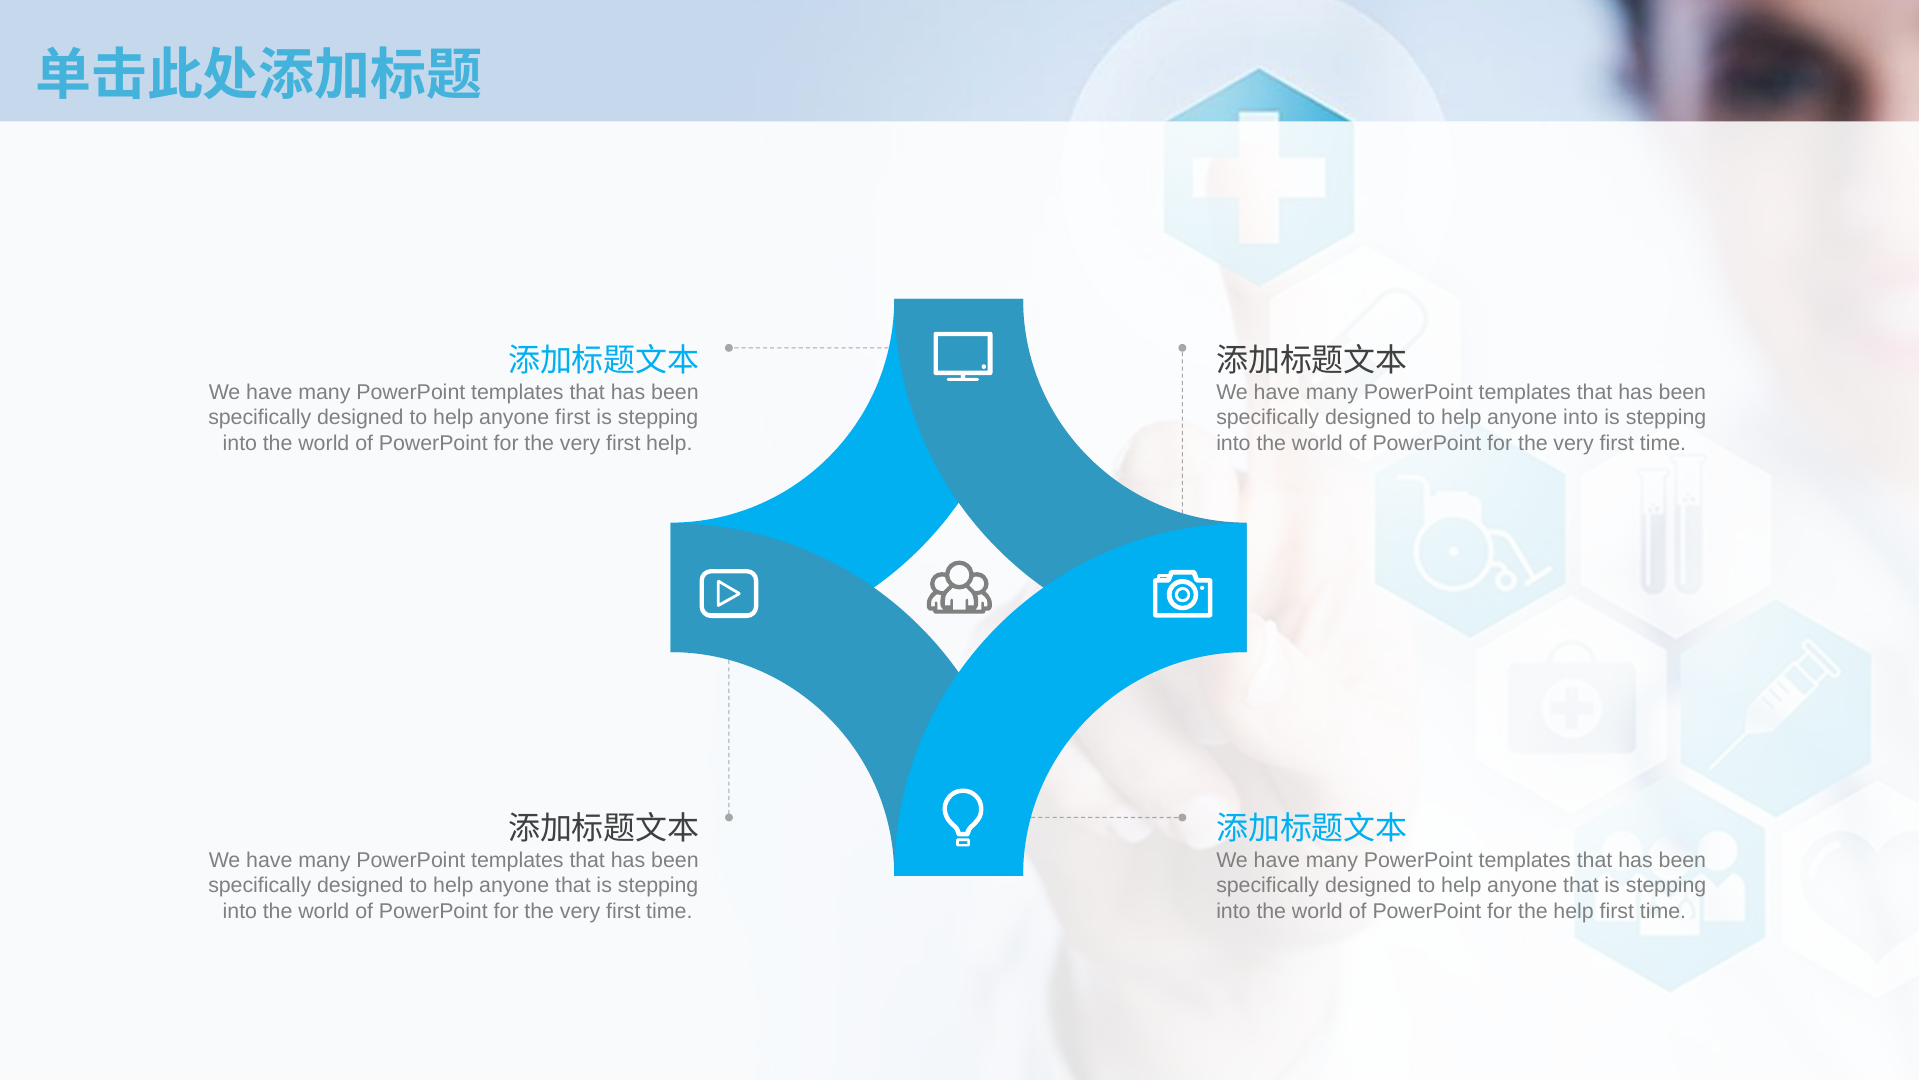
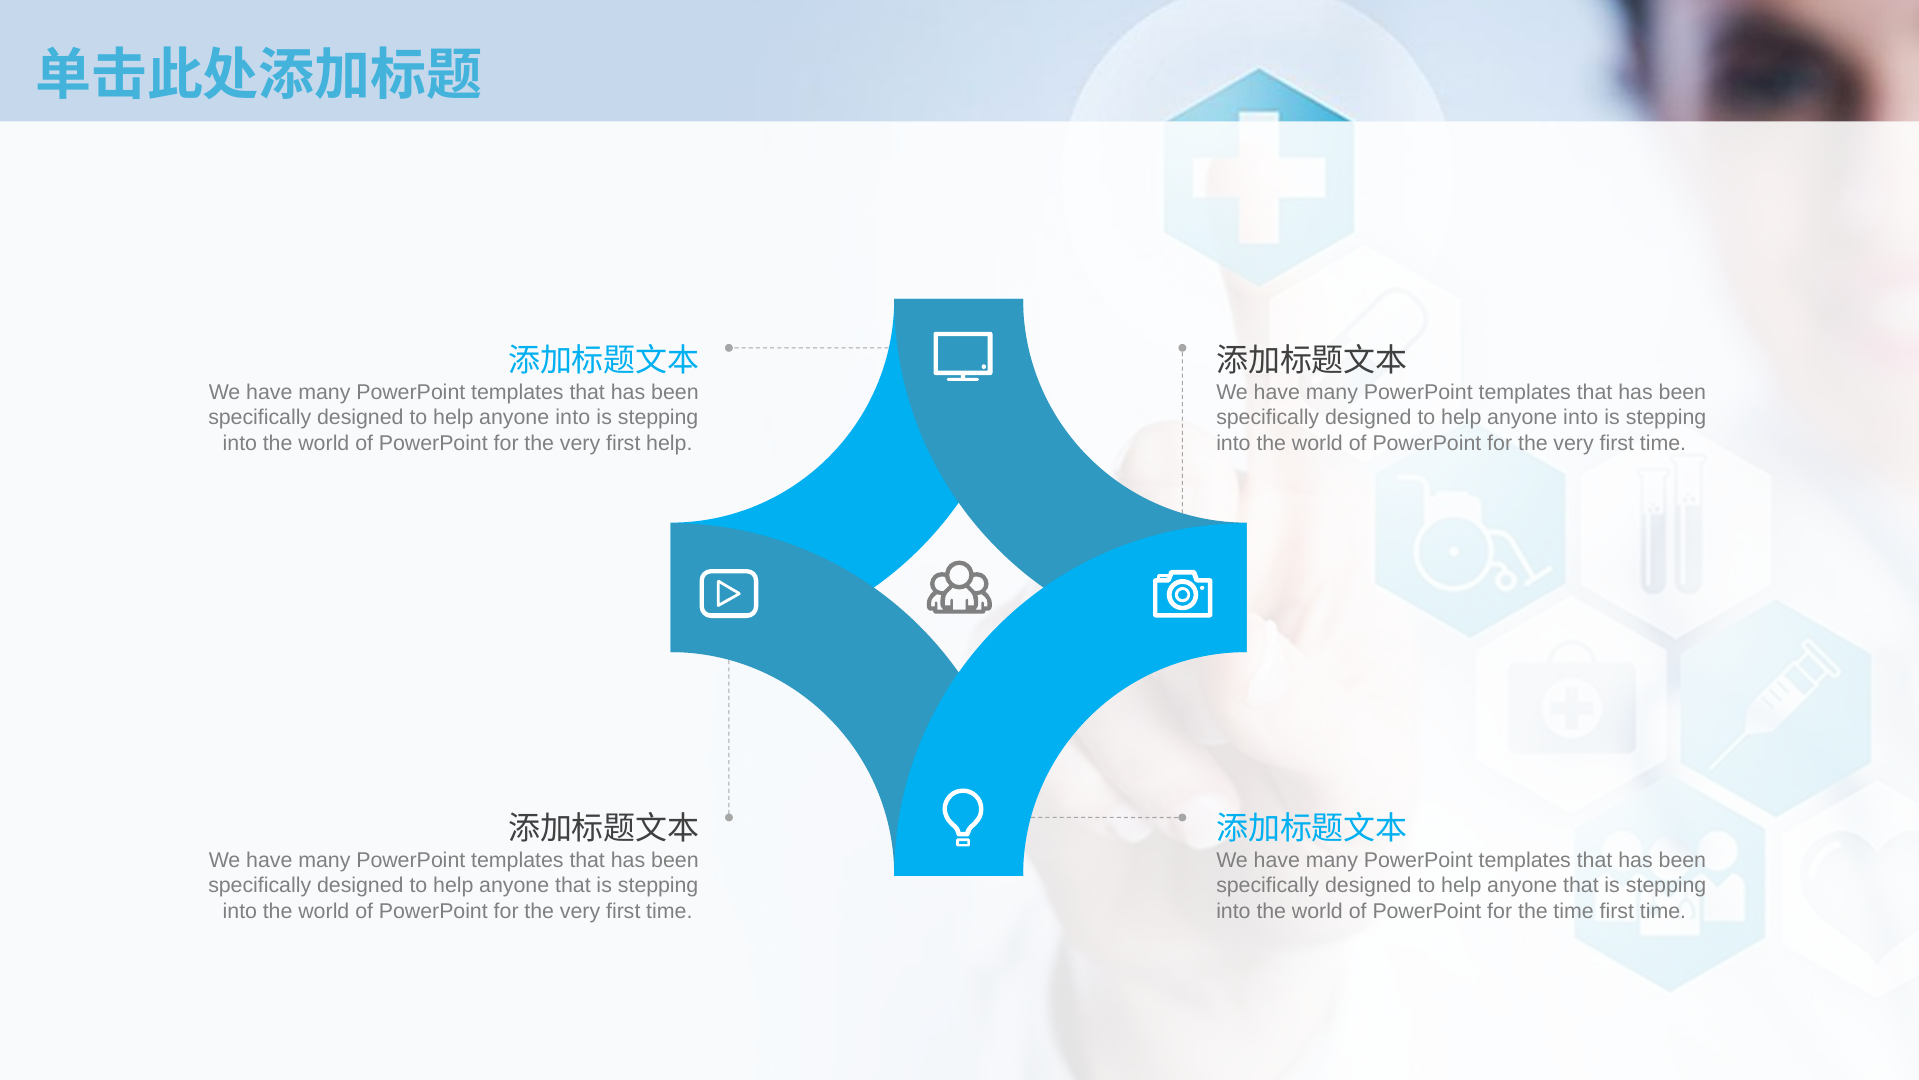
first: first -> into (573, 417)
the help: help -> time (1574, 911)
